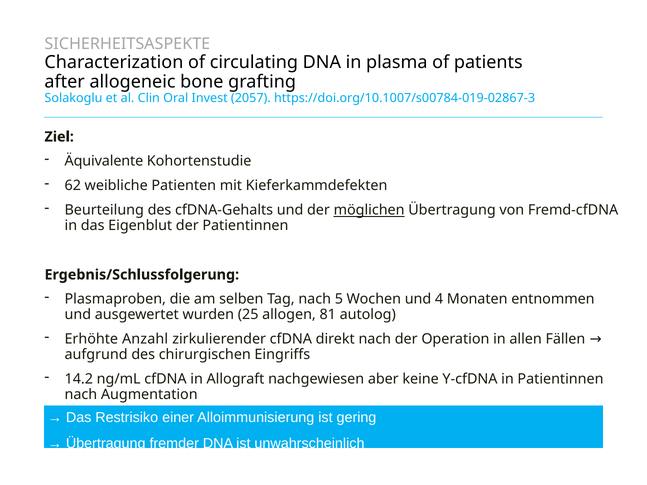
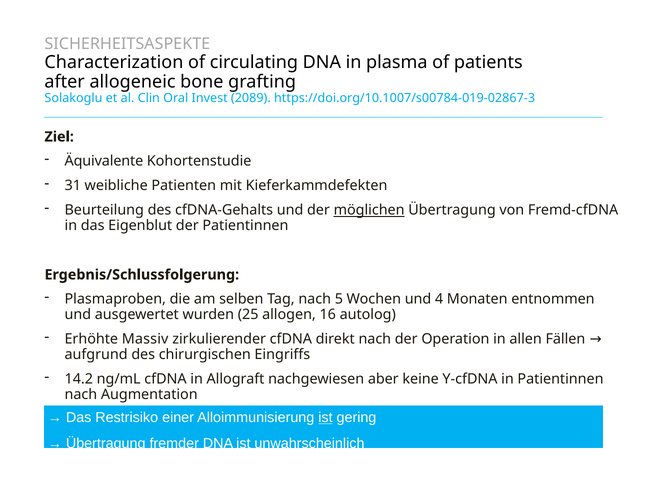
2057: 2057 -> 2089 (251, 98)
62: 62 -> 31 (73, 186)
81: 81 -> 16 (328, 315)
Anzahl: Anzahl -> Massiv (145, 339)
ist underline: none -> present (325, 418)
